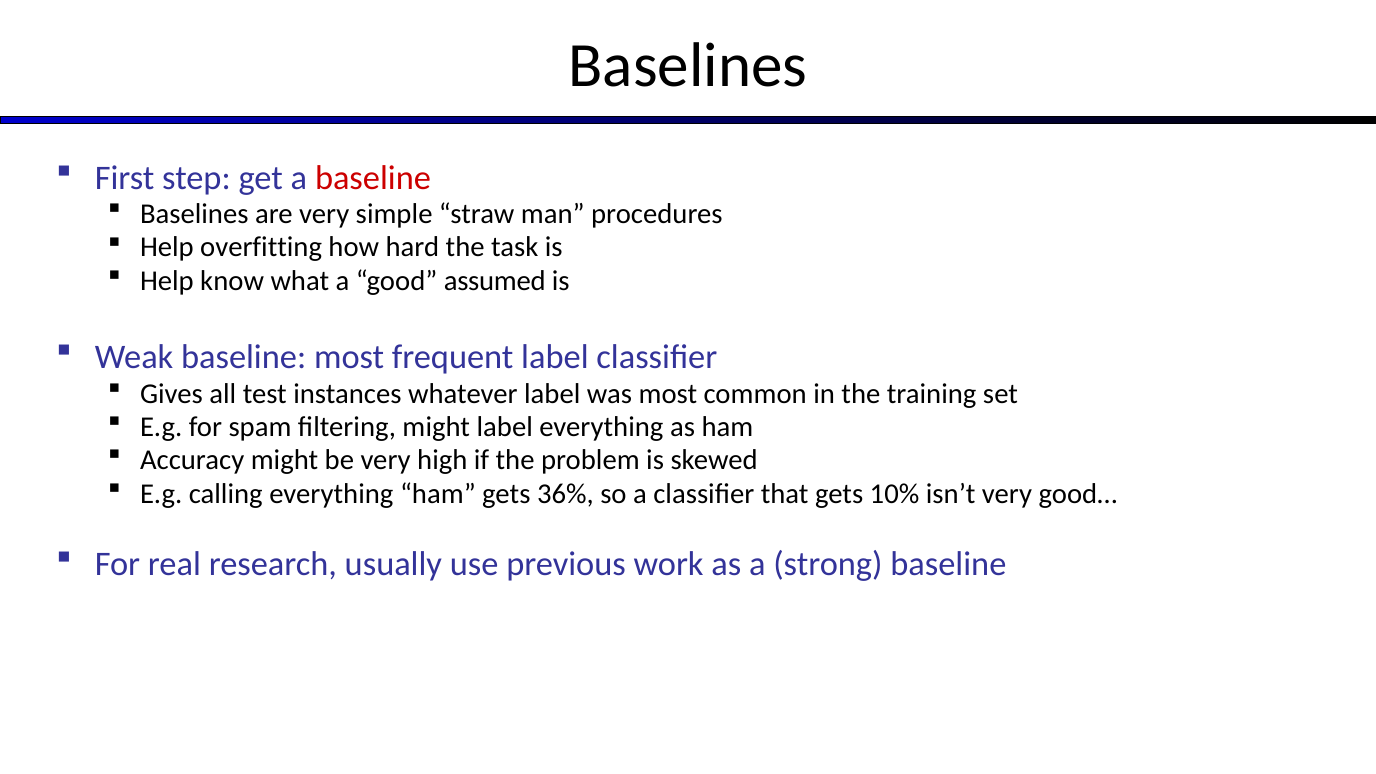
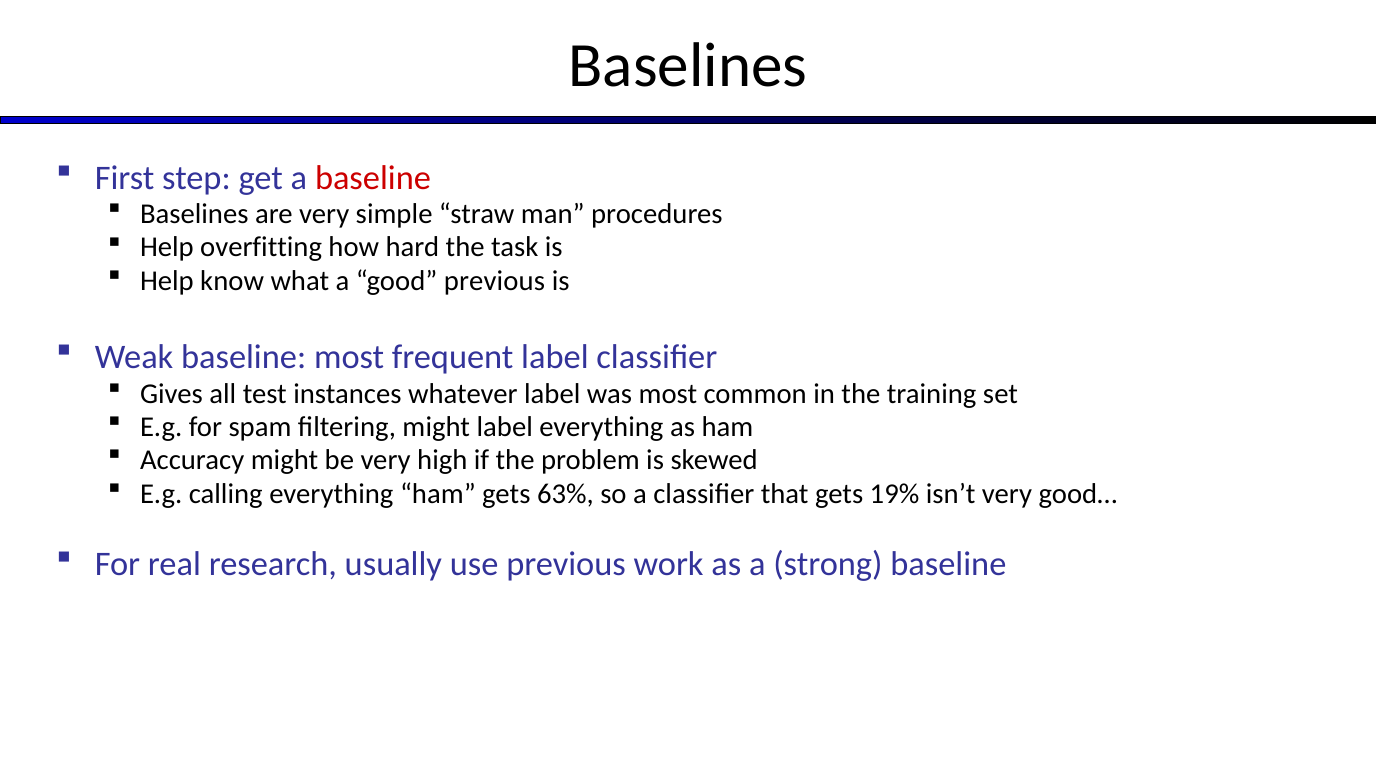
good assumed: assumed -> previous (494, 281)
36%: 36% -> 63% (565, 494)
10%: 10% -> 19% (894, 494)
